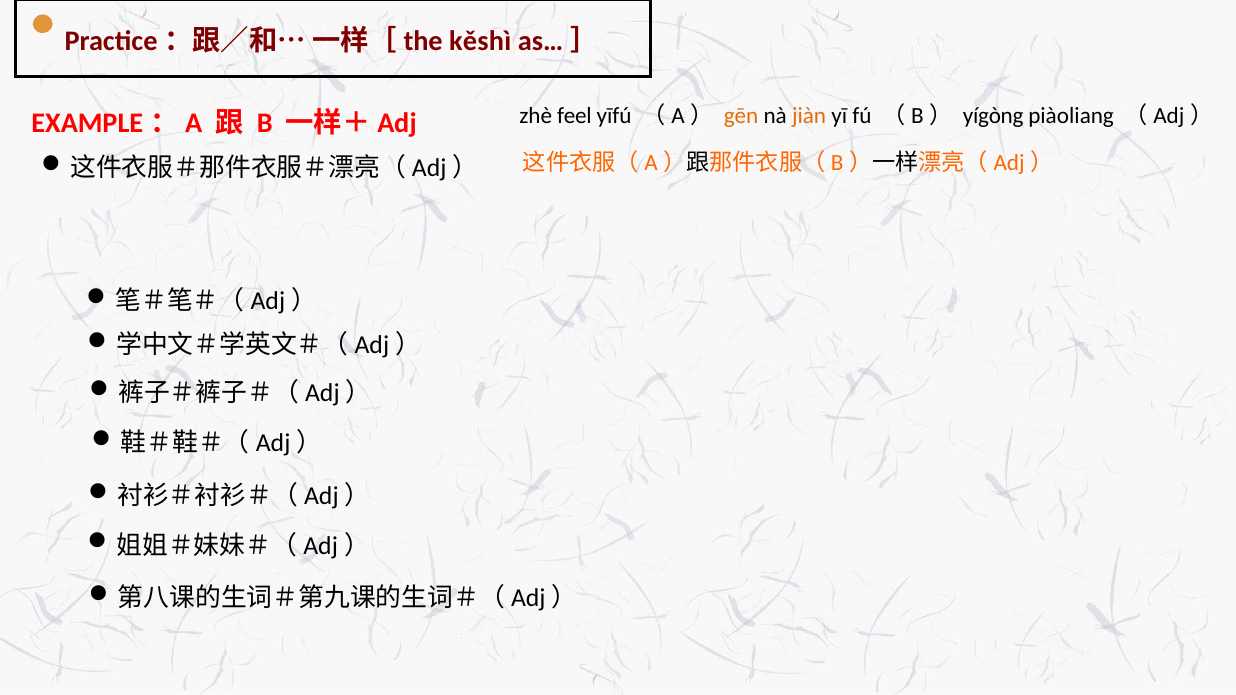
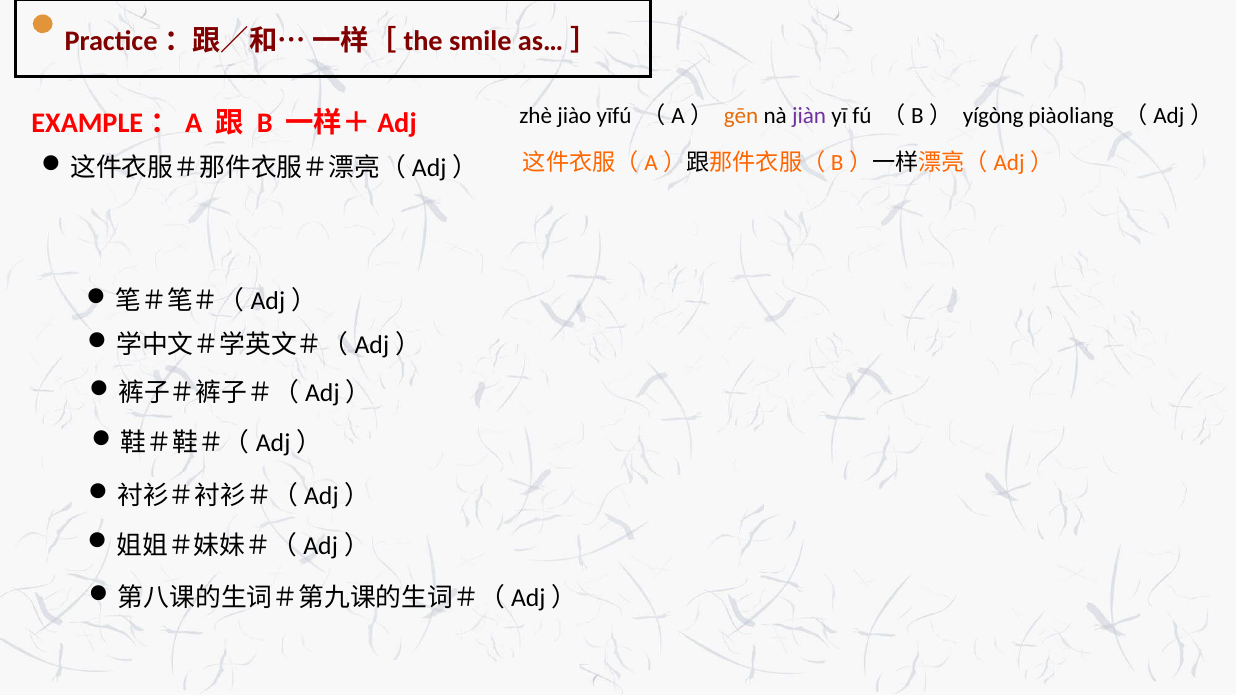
kěshì: kěshì -> smile (480, 41)
feel: feel -> jiào (574, 116)
jiàn colour: orange -> purple (809, 116)
